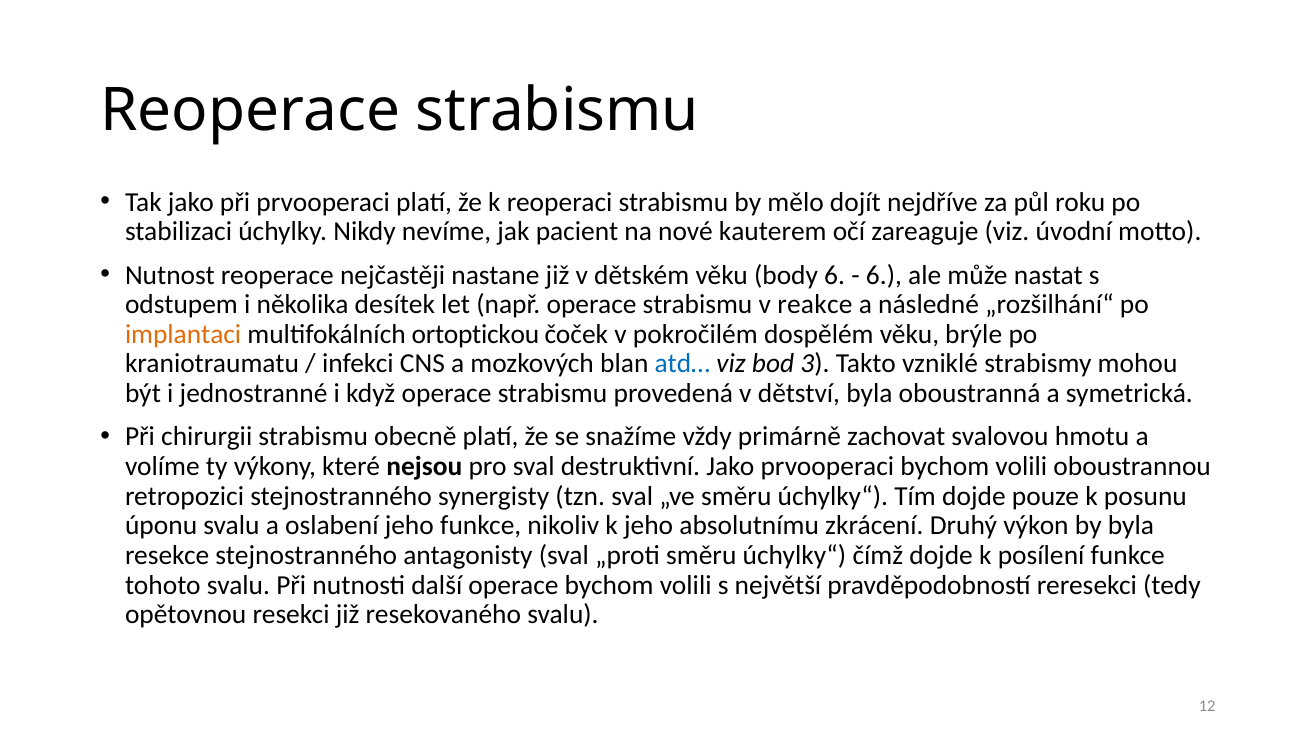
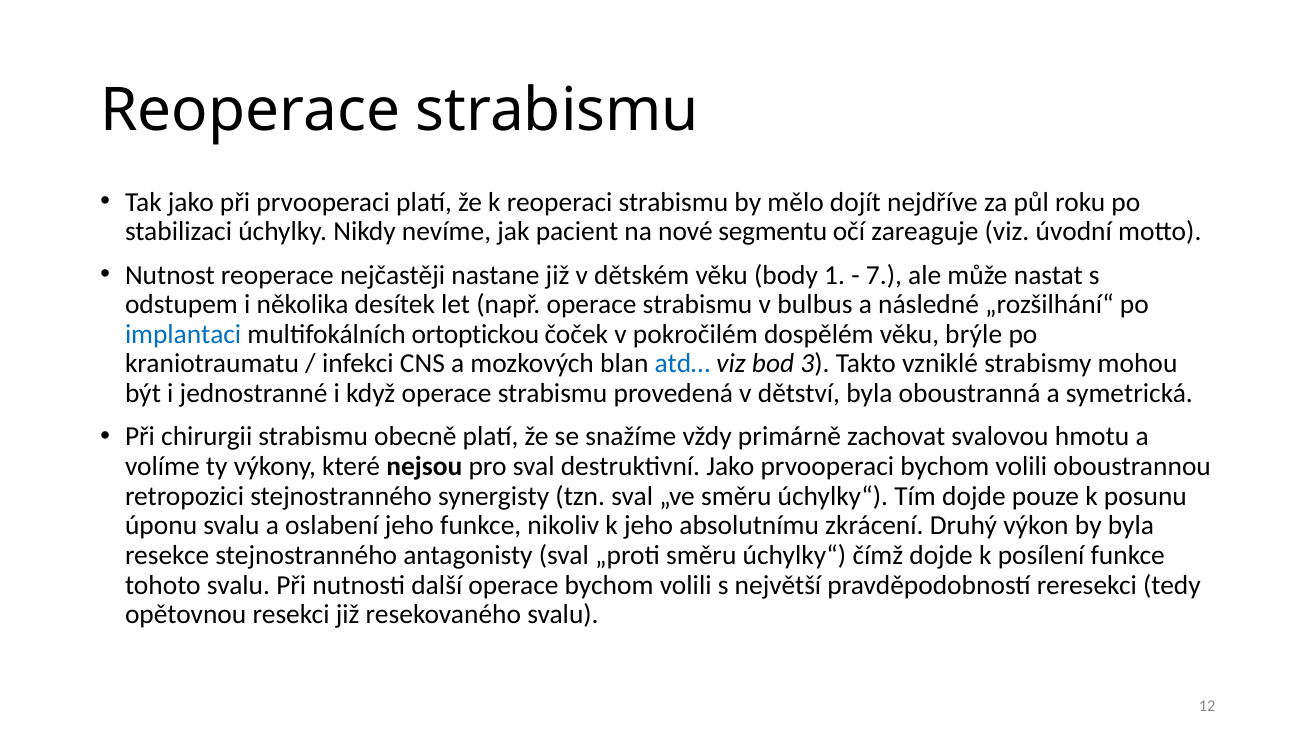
kauterem: kauterem -> segmentu (773, 232)
body 6: 6 -> 1 (835, 275)
6: 6 -> 7 (884, 275)
reakce: reakce -> bulbus (815, 305)
implantaci colour: orange -> blue (183, 334)
